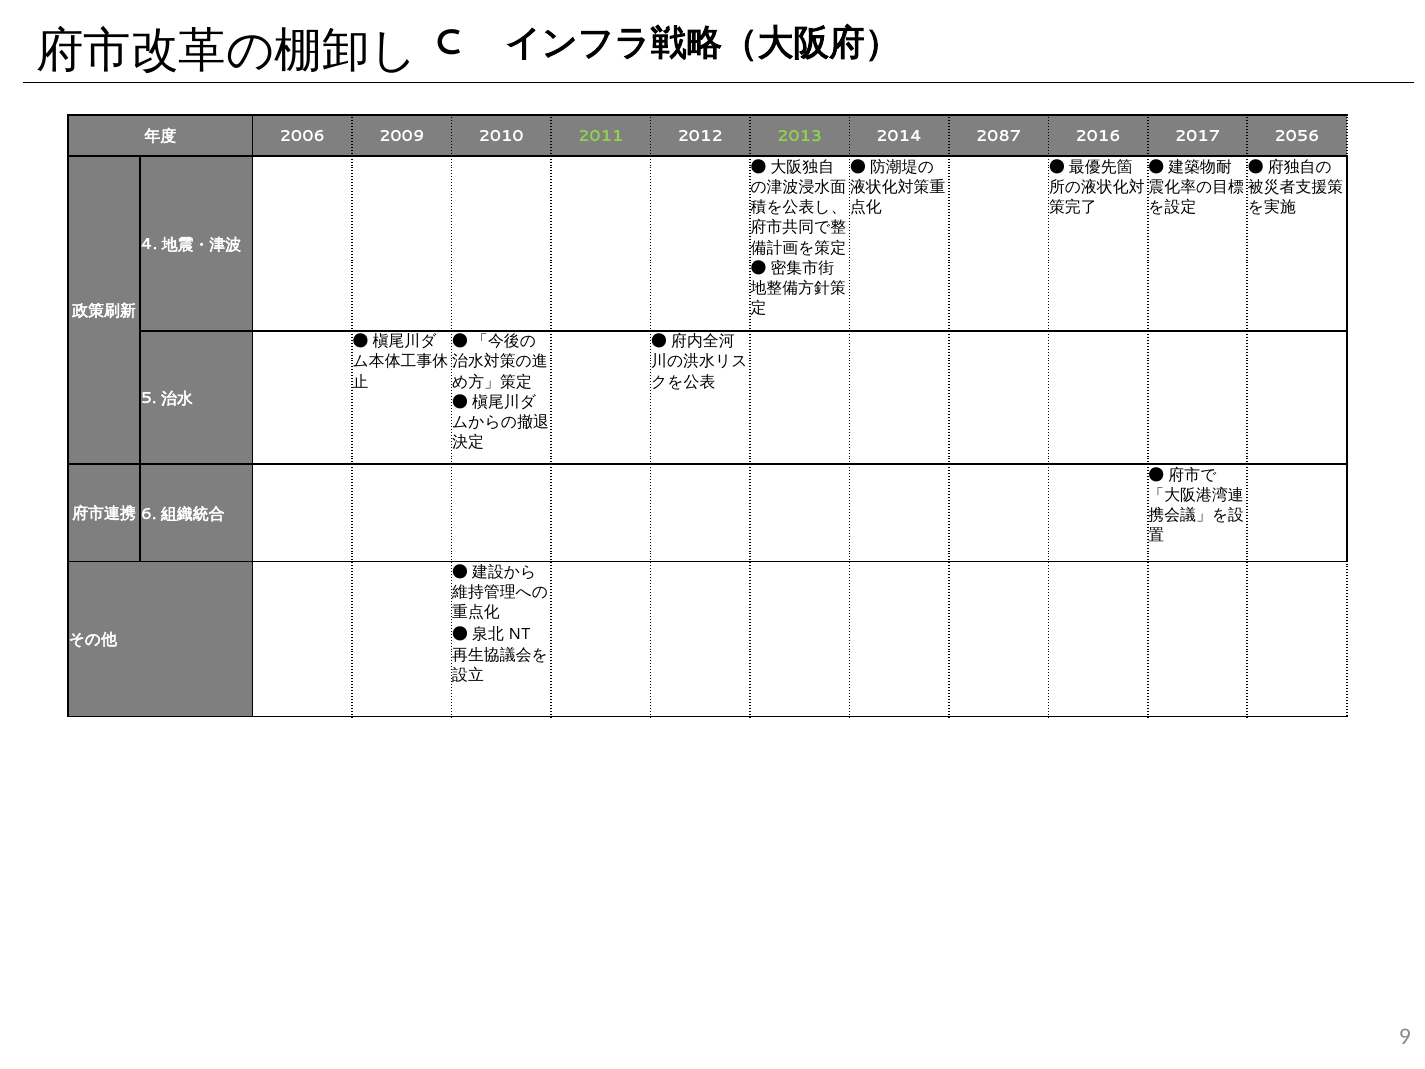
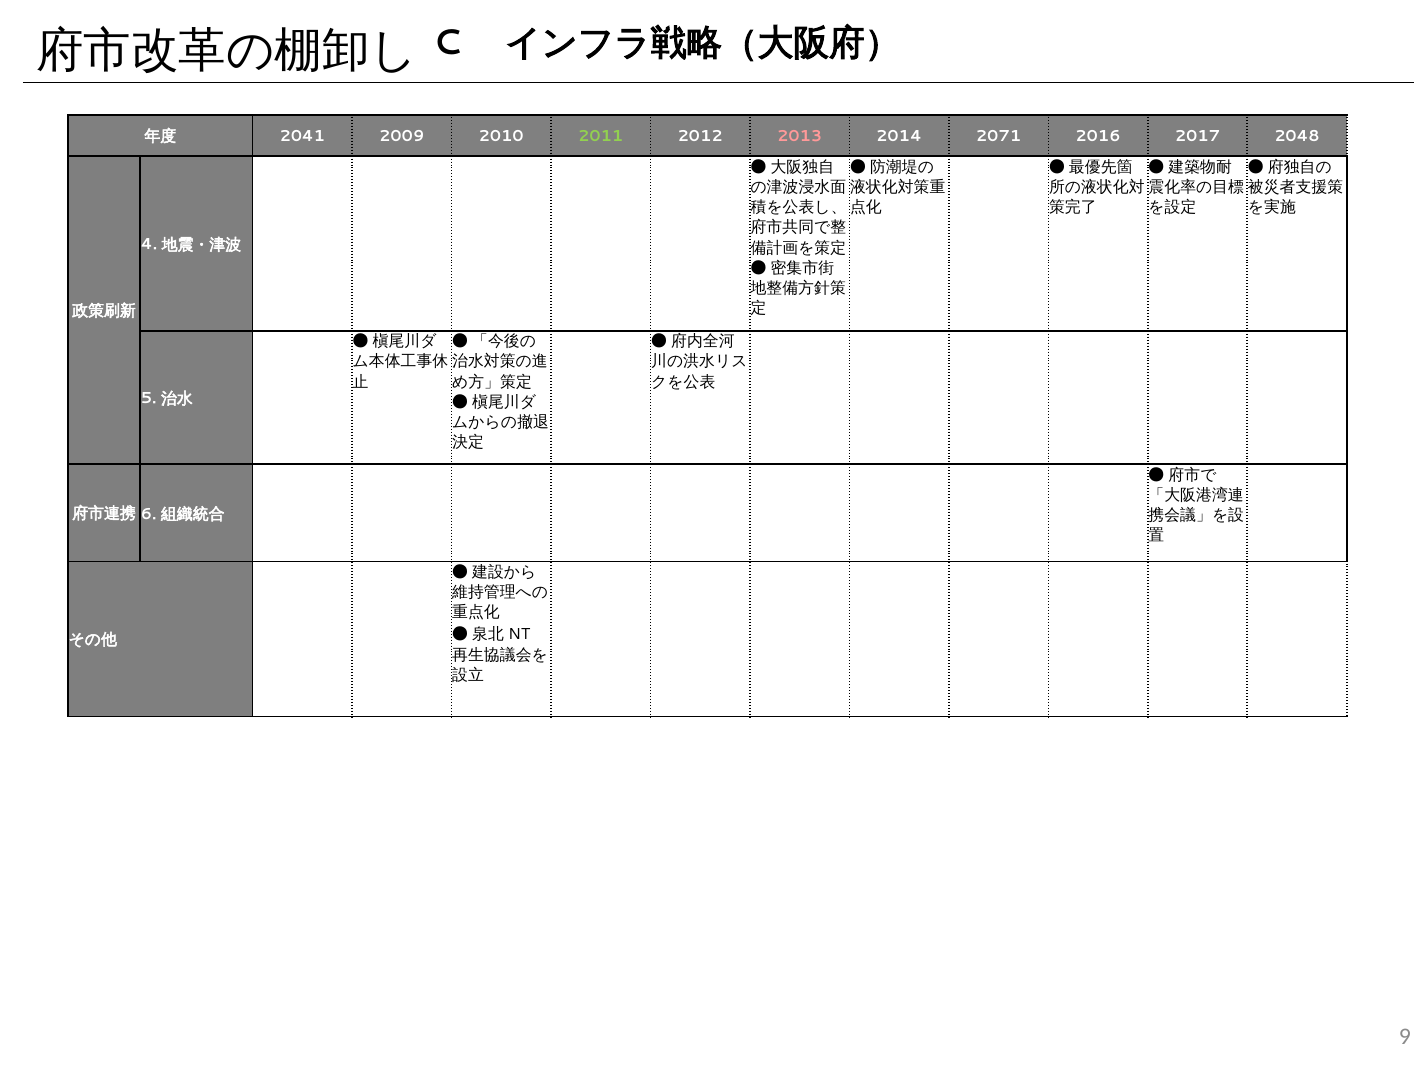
2006: 2006 -> 2041 (302, 137)
2013 colour: light green -> pink (800, 137)
2087: 2087 -> 2071 (999, 137)
2056: 2056 -> 2048 (1297, 137)
